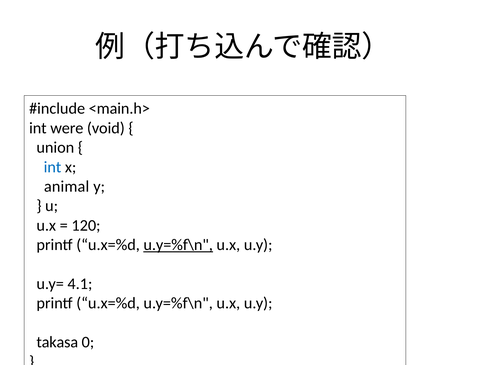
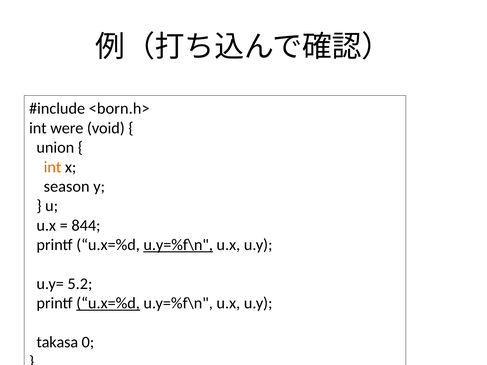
<main.h>: <main.h> -> <born.h> (119, 109)
int colour: blue -> orange (53, 167)
animal: animal -> season (67, 187)
120: 120 -> 844 (86, 226)
4.1: 4.1 -> 5.2 (80, 284)
u.x=%d underline: none -> present (108, 303)
